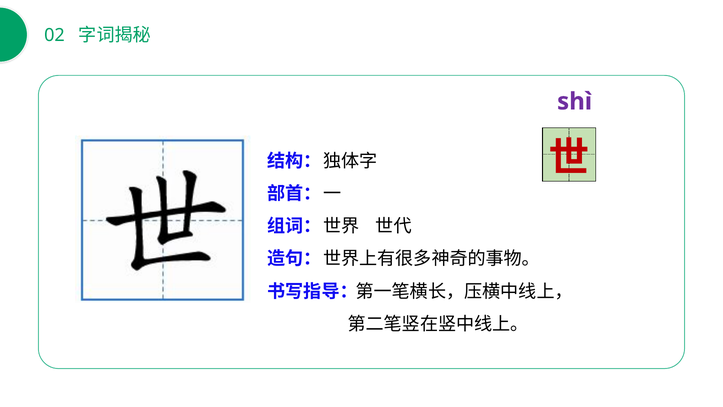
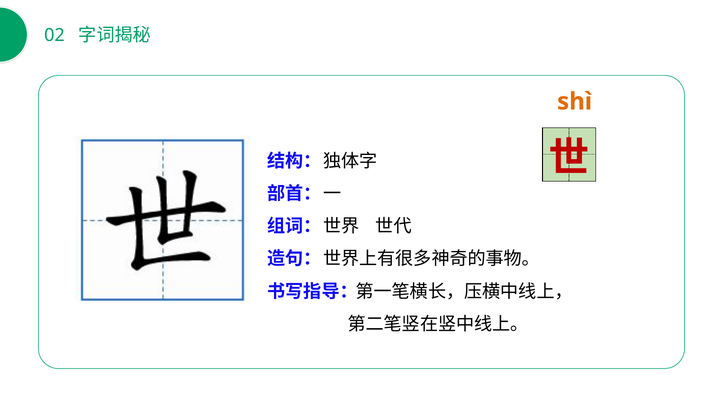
shì colour: purple -> orange (575, 101)
